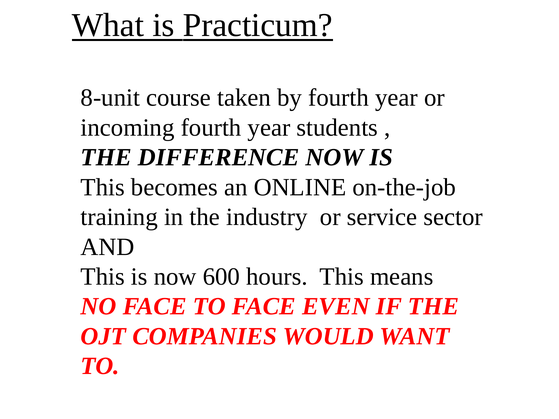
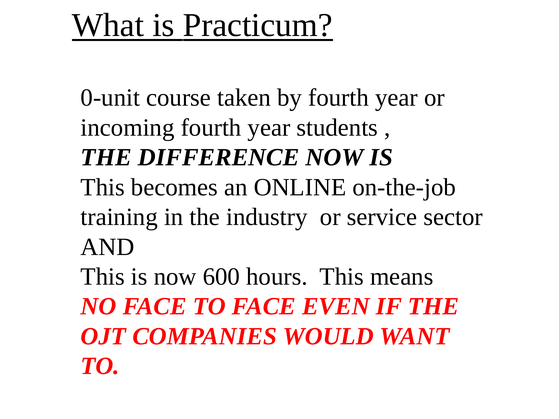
8-unit: 8-unit -> 0-unit (110, 98)
